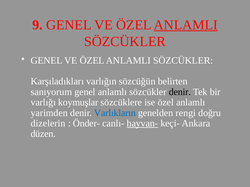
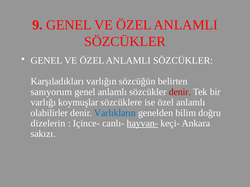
ANLAMLI underline: present -> none (186, 25)
denir colour: black -> red (180, 92)
yarimden: yarimden -> olabilirler (49, 113)
rengi: rengi -> bilim (186, 113)
Önder-: Önder- -> Içince- (86, 124)
düzen: düzen -> sakızı (43, 134)
